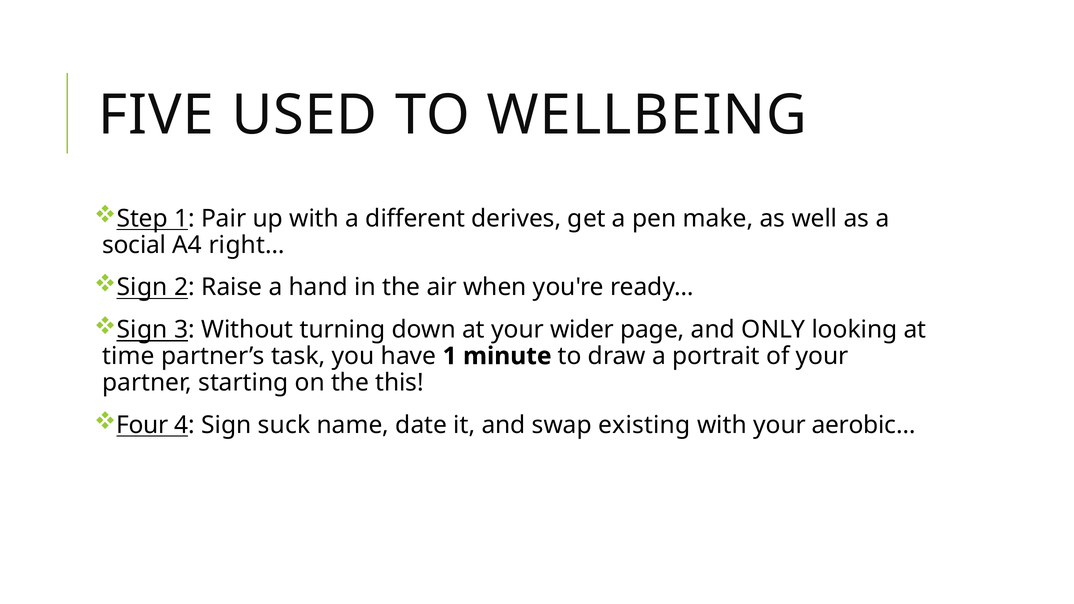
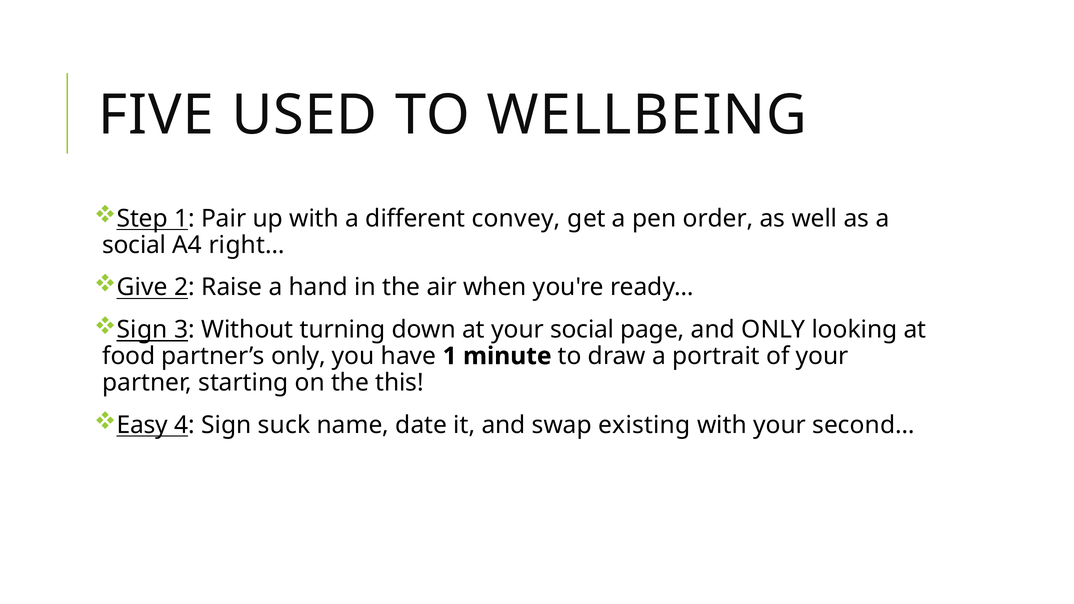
derives: derives -> convey (516, 219)
make: make -> order (718, 219)
Sign: Sign -> Give (142, 287)
your wider: wider -> social (582, 330)
time: time -> food (129, 356)
partner’s task: task -> only (298, 356)
Four: Four -> Easy (142, 425)
aerobic…: aerobic… -> second… (863, 425)
